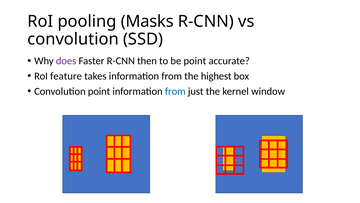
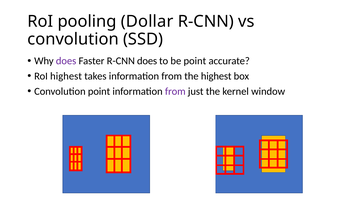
Masks: Masks -> Dollar (147, 21)
R-CNN then: then -> does (147, 61)
RoI feature: feature -> highest (66, 76)
from colour: blue -> purple (175, 91)
